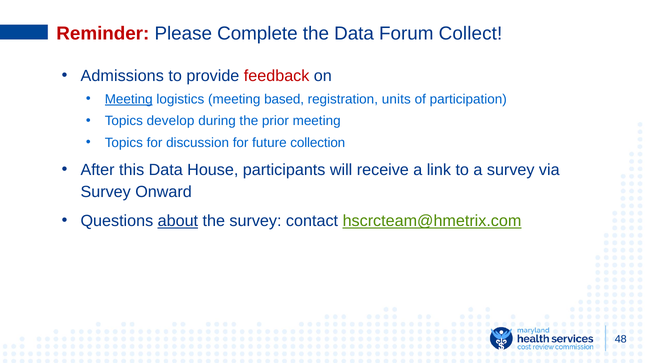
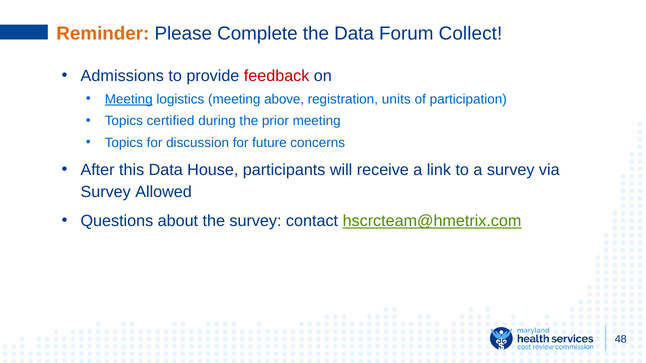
Reminder colour: red -> orange (103, 33)
based: based -> above (284, 99)
develop: develop -> certified (171, 121)
collection: collection -> concerns (318, 143)
Onward: Onward -> Allowed (164, 192)
about underline: present -> none (178, 221)
